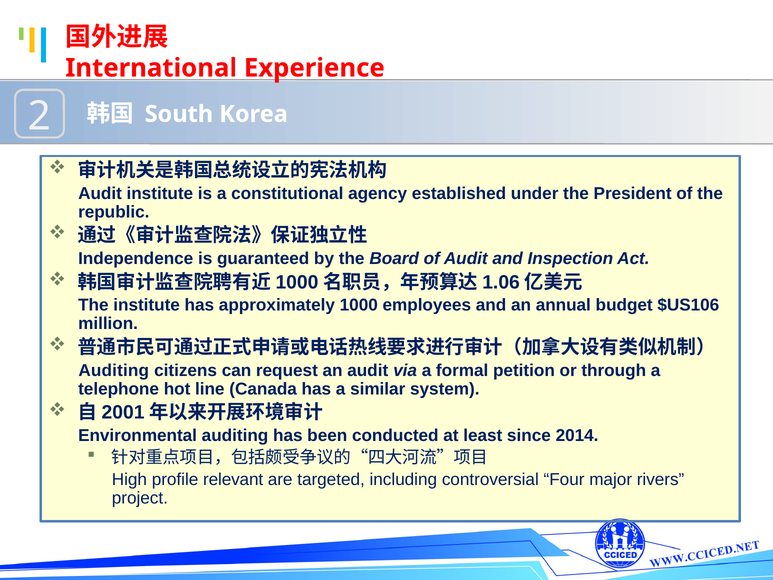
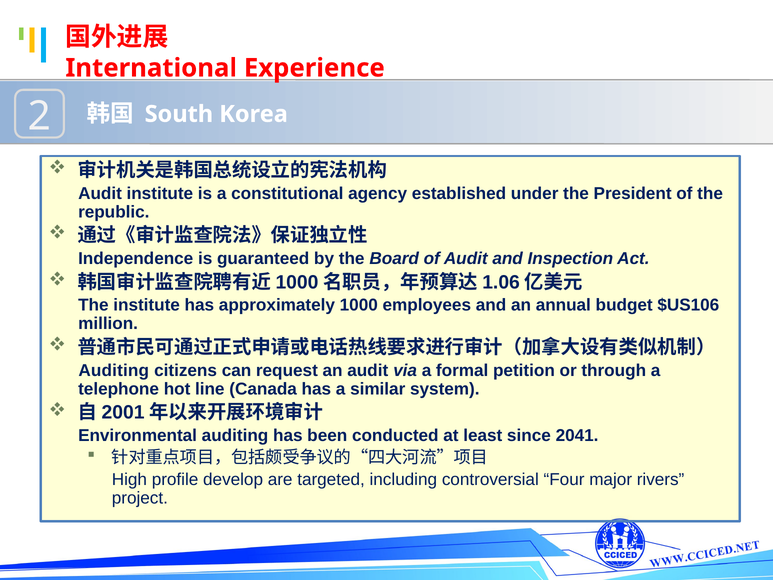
2014: 2014 -> 2041 (577, 436)
relevant: relevant -> develop (233, 479)
